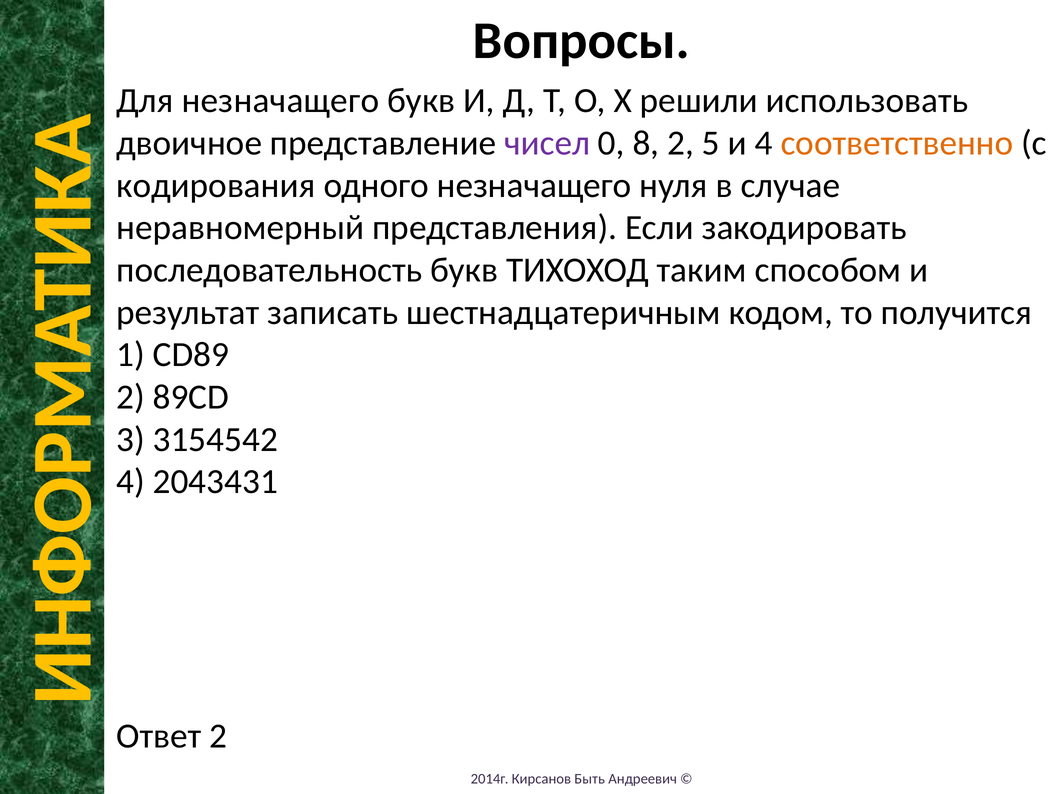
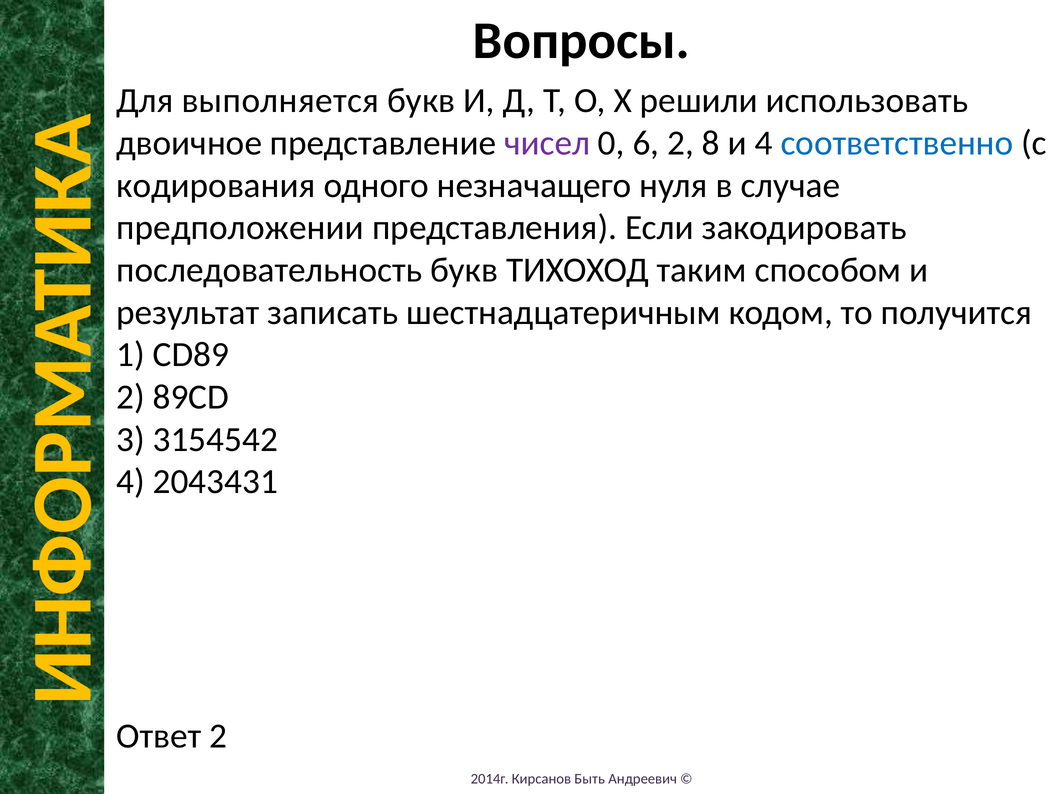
Для незначащего: незначащего -> выполняется (280, 101)
8: 8 -> 6 (646, 143)
5: 5 -> 8 (711, 143)
соответственно colour: orange -> blue (897, 143)
неравномерный: неравномерный -> предположении (240, 228)
